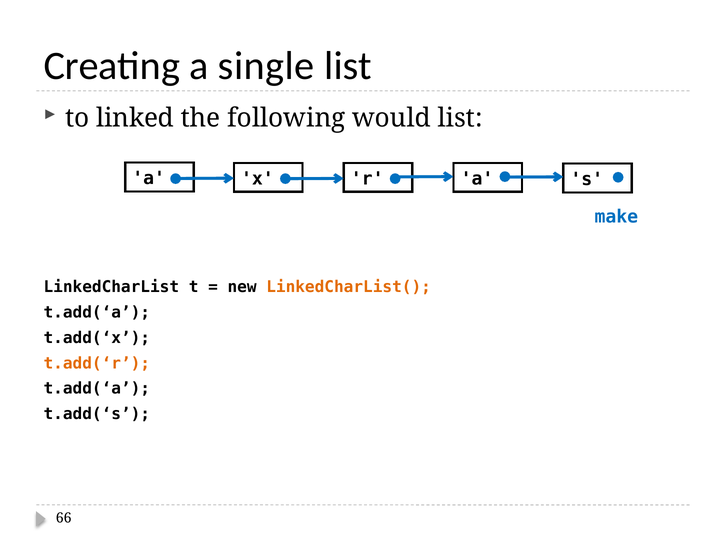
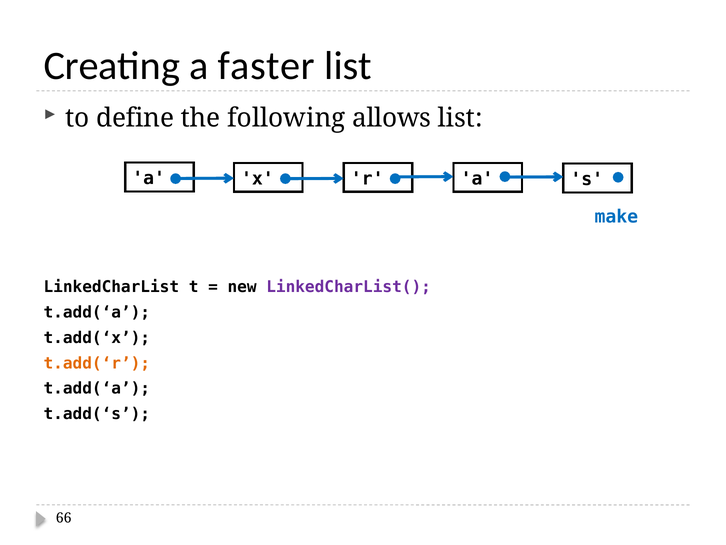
single: single -> faster (266, 66)
linked: linked -> define (135, 118)
would: would -> allows (392, 118)
LinkedCharList( colour: orange -> purple (349, 287)
